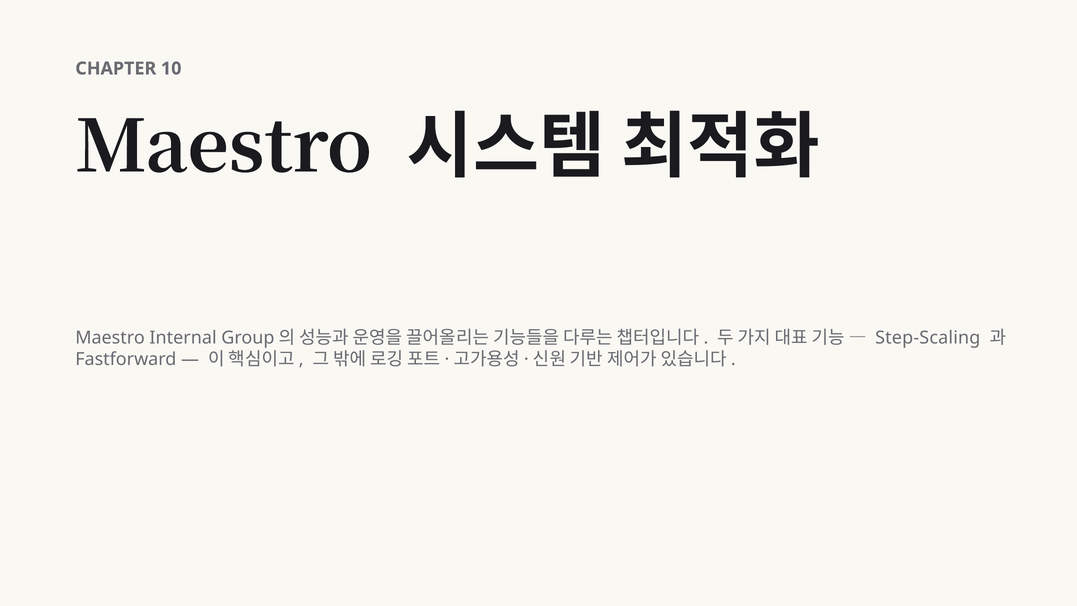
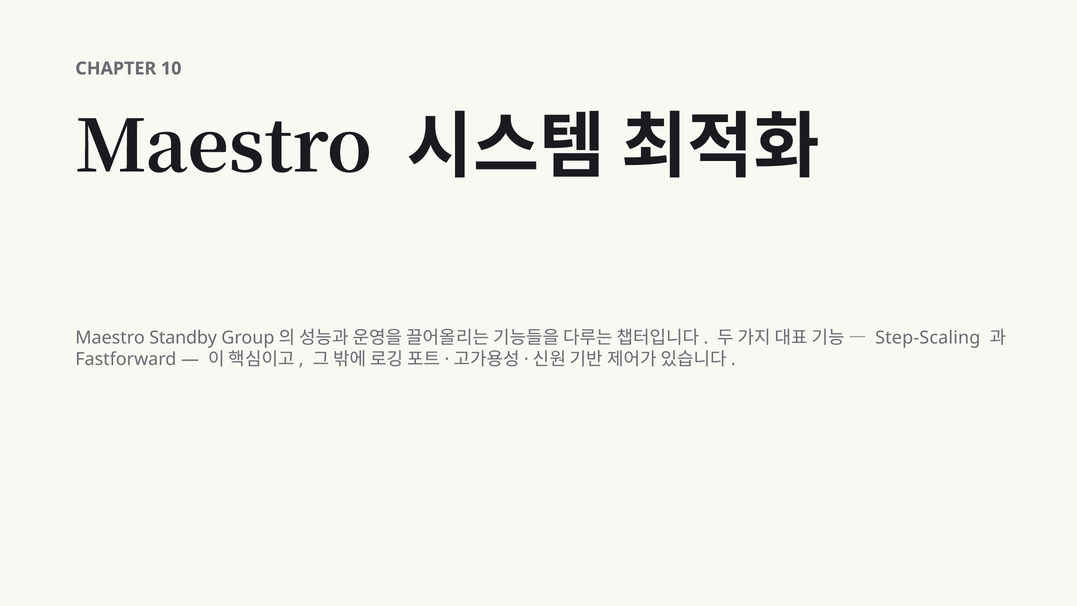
Internal: Internal -> Standby (183, 338)
